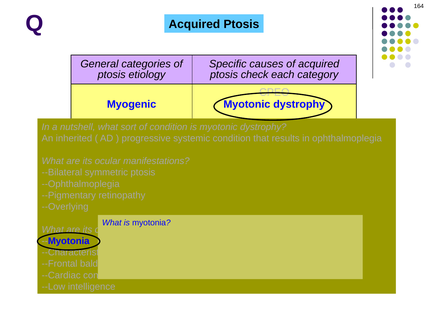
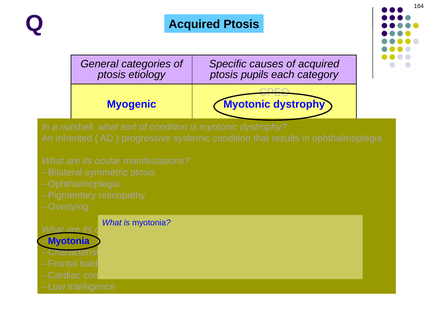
check: check -> pupils (255, 75)
